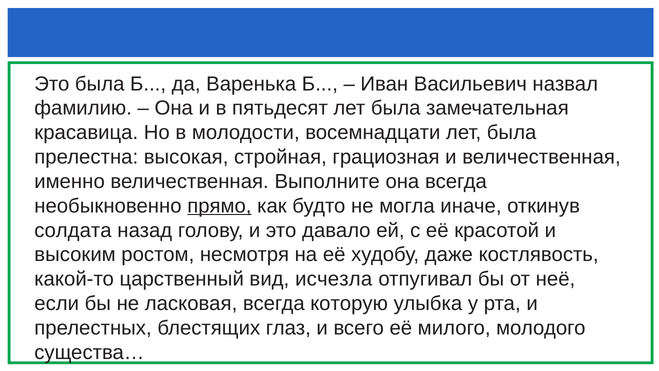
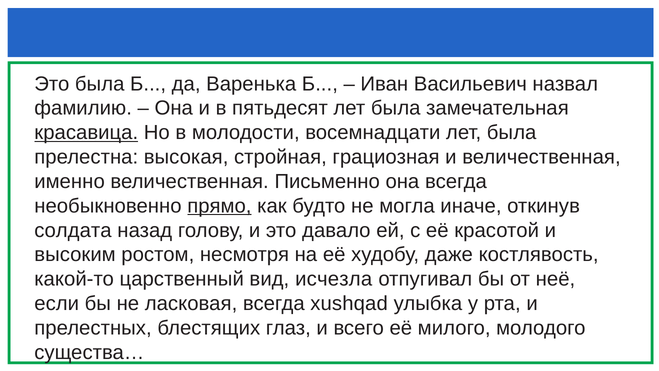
красавица underline: none -> present (86, 133)
Выполните: Выполните -> Письменно (327, 181)
которую: которую -> xushqad (349, 303)
